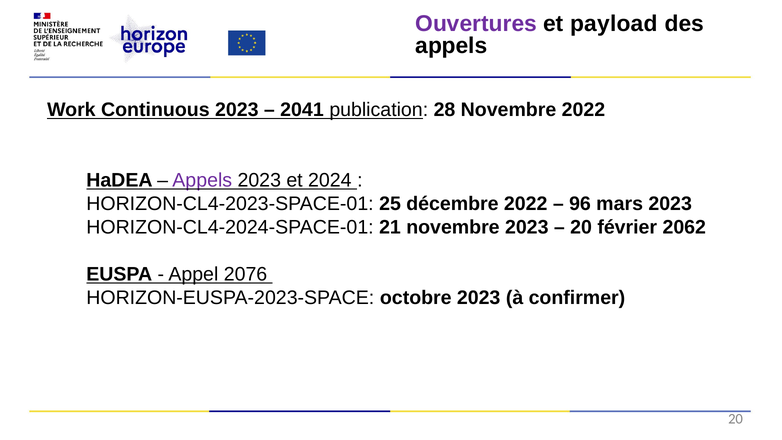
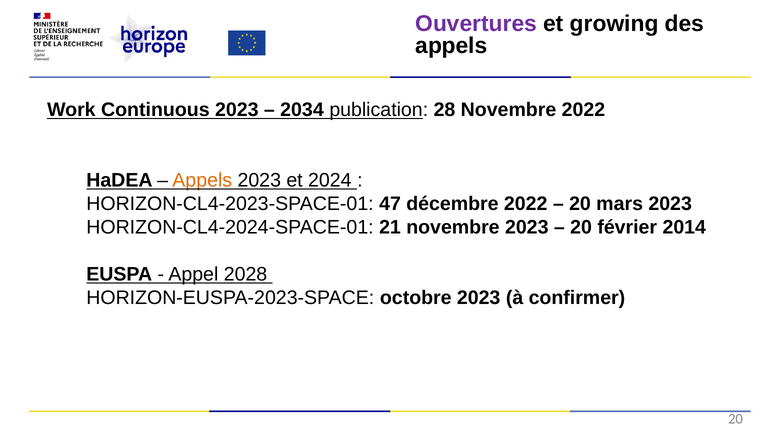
payload: payload -> growing (614, 24)
2041: 2041 -> 2034 (302, 110)
Appels colour: purple -> orange (202, 180)
25: 25 -> 47 (390, 204)
96: 96 -> 20 (580, 204)
2062: 2062 -> 2014 (684, 227)
2076: 2076 -> 2028 (246, 274)
